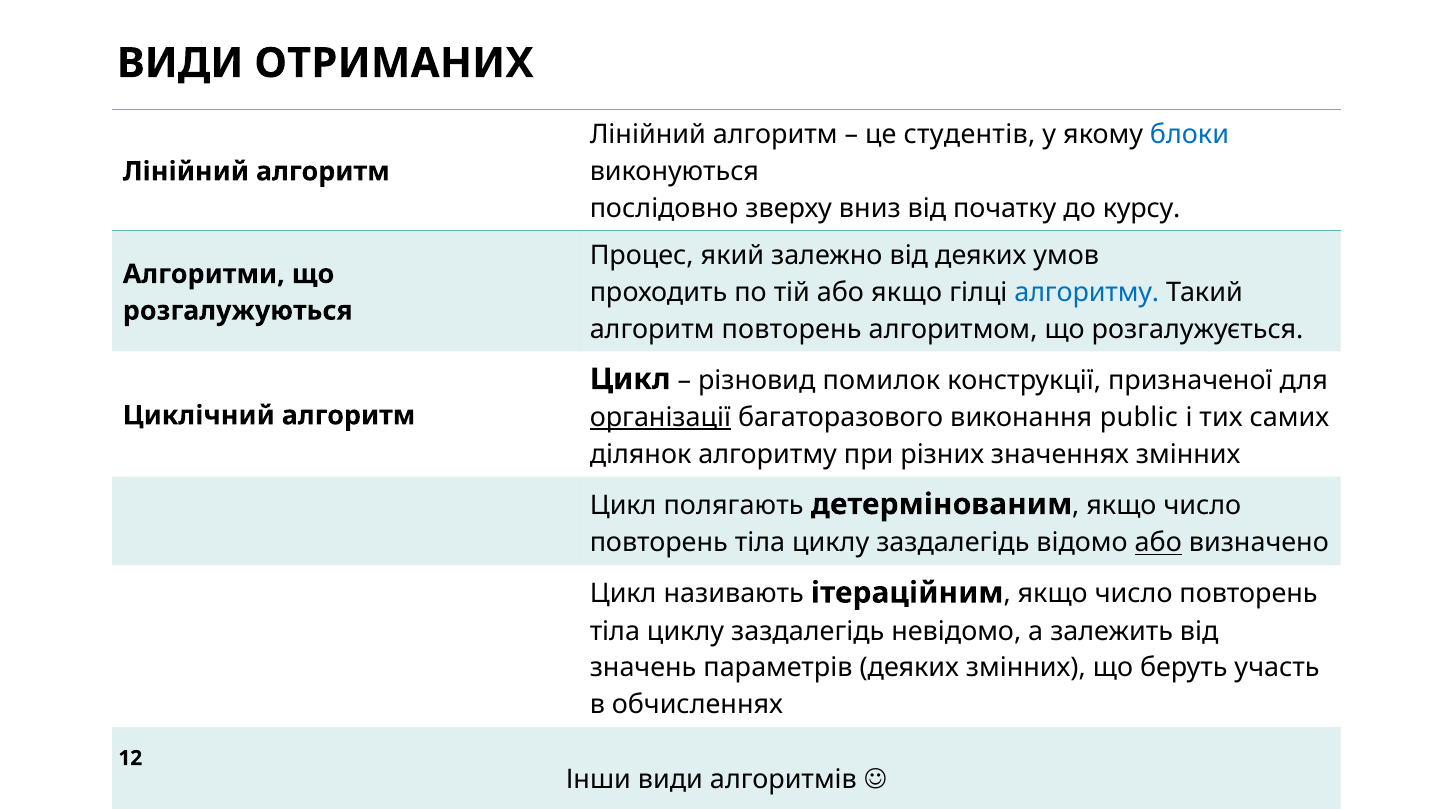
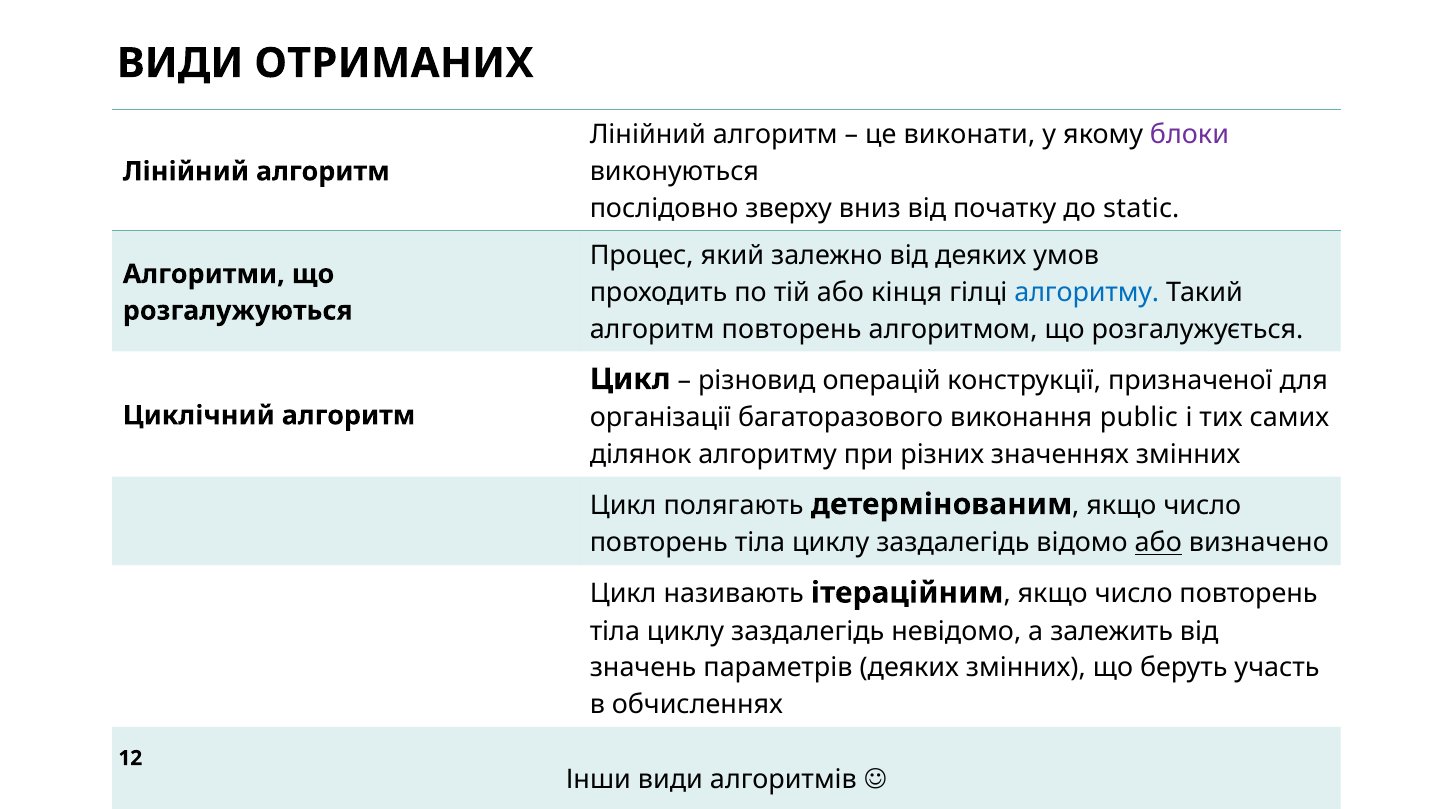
студентів: студентів -> виконати (969, 135)
блоки colour: blue -> purple (1190, 135)
курсу: курсу -> static (1141, 208)
або якщо: якщо -> кінця (907, 293)
помилок: помилок -> операцій (882, 380)
організації underline: present -> none (660, 418)
